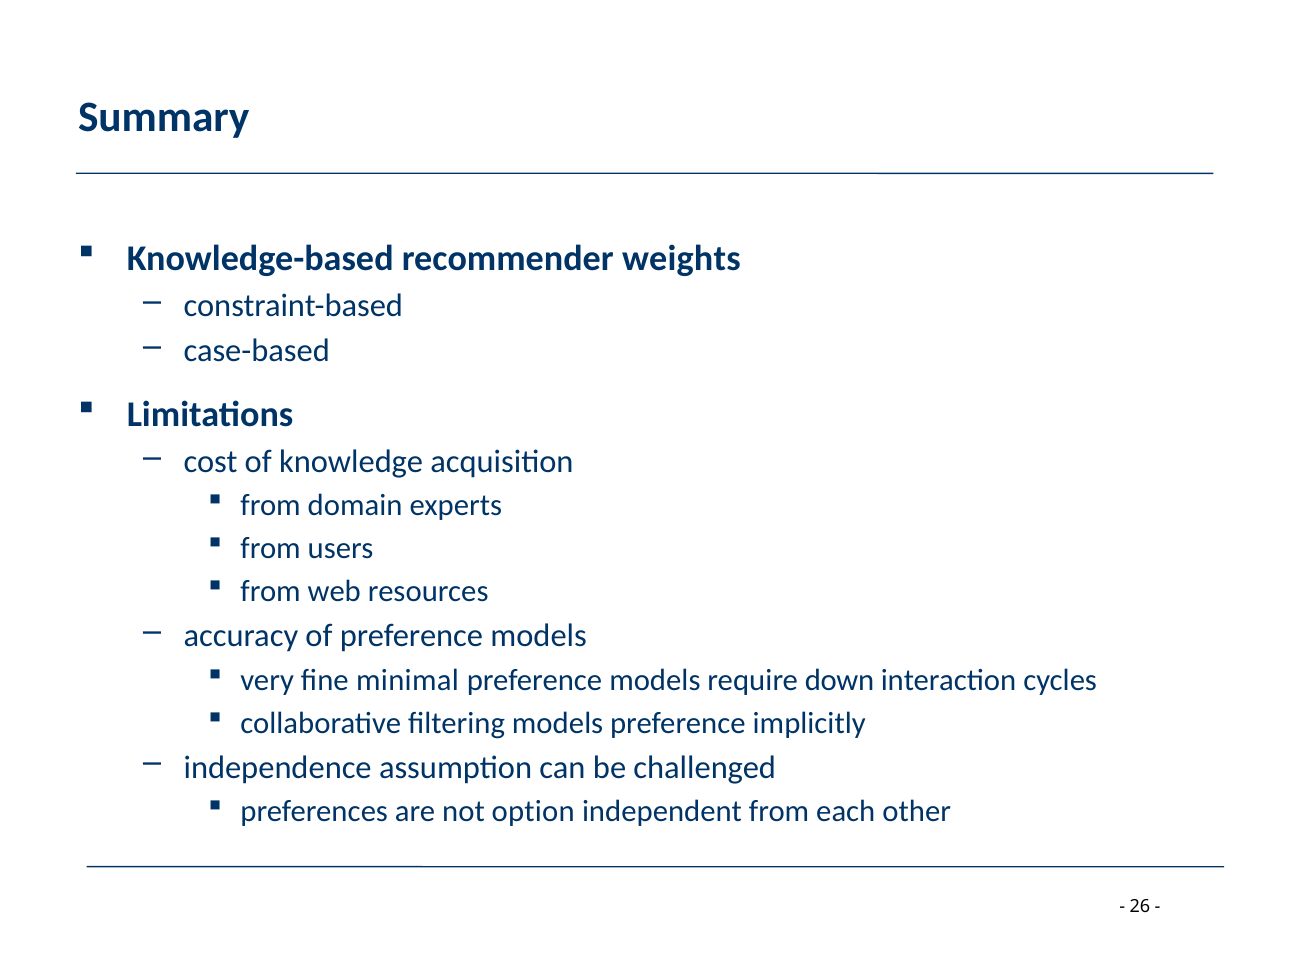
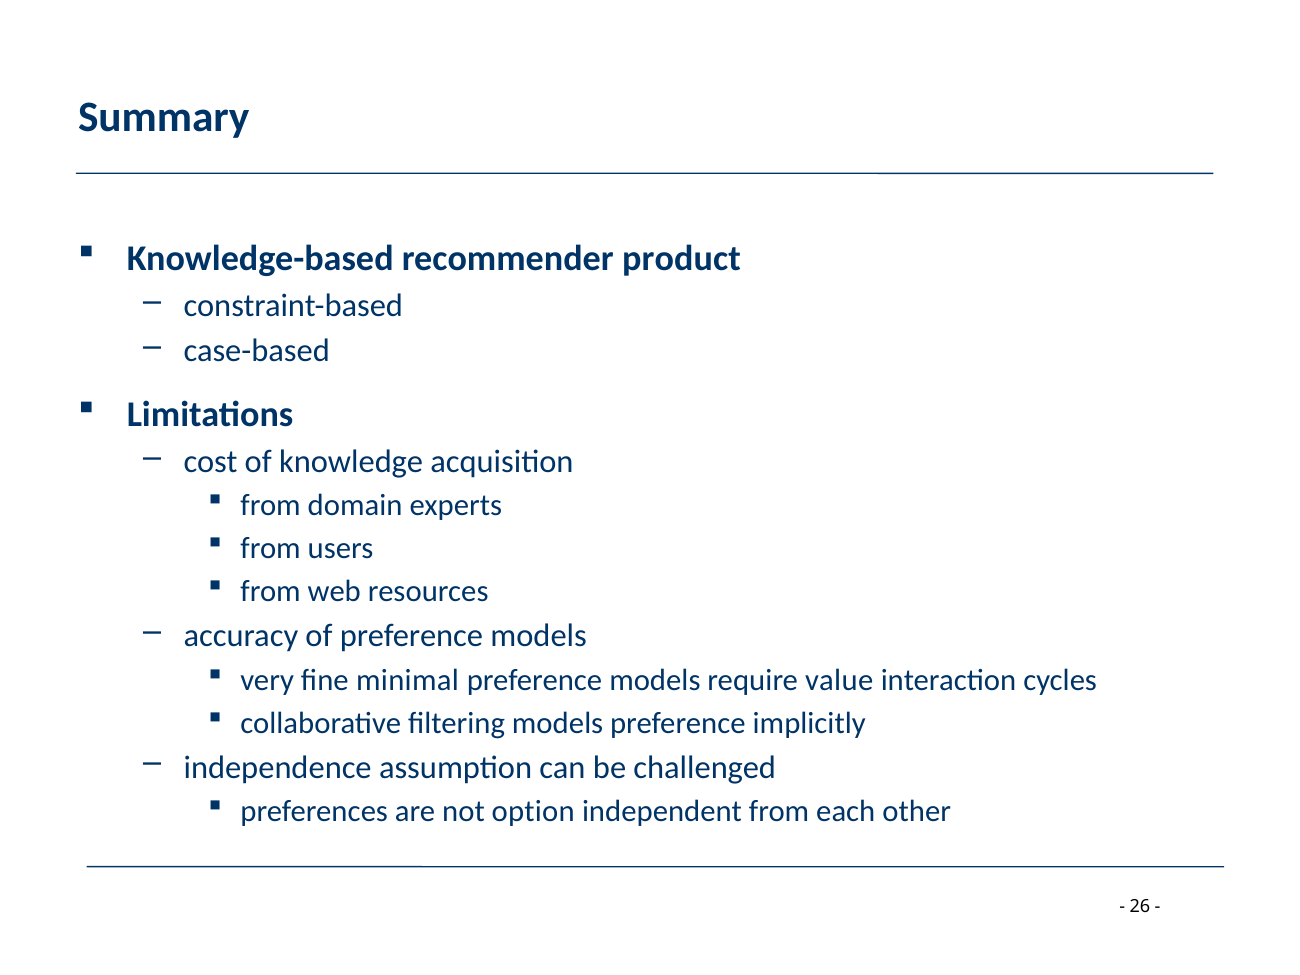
weights: weights -> product (681, 258)
down: down -> value (839, 680)
